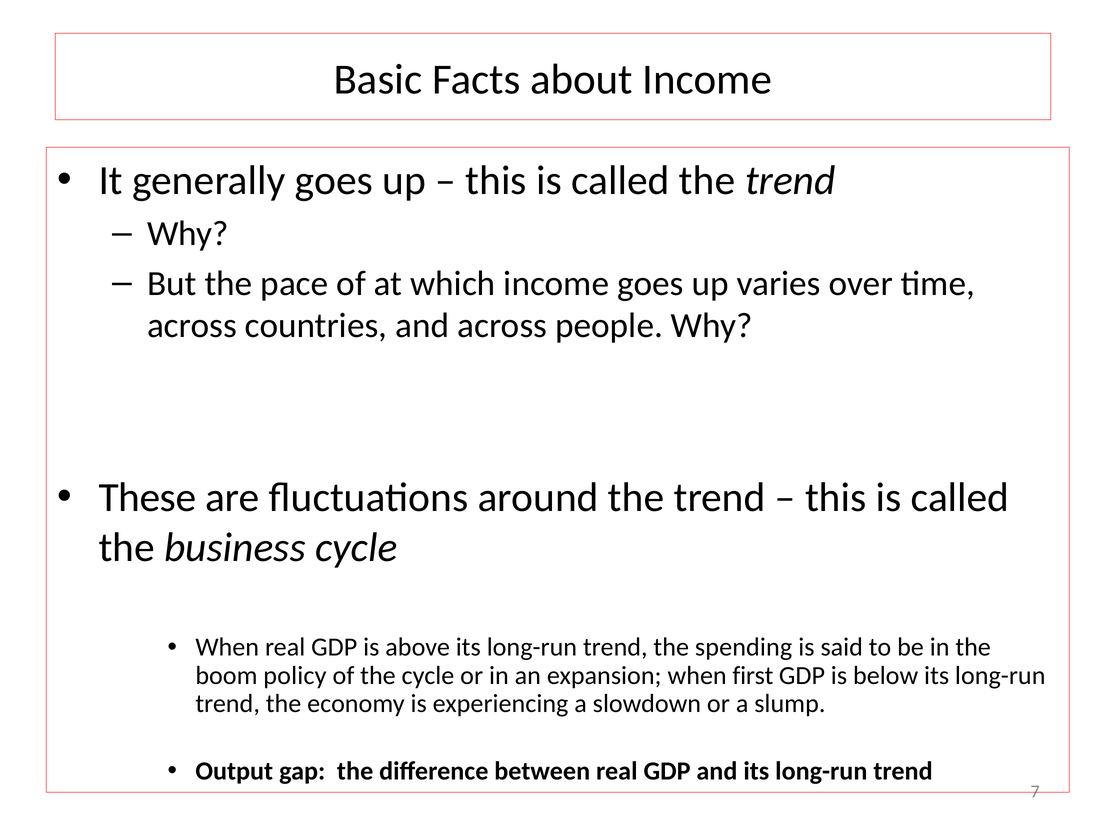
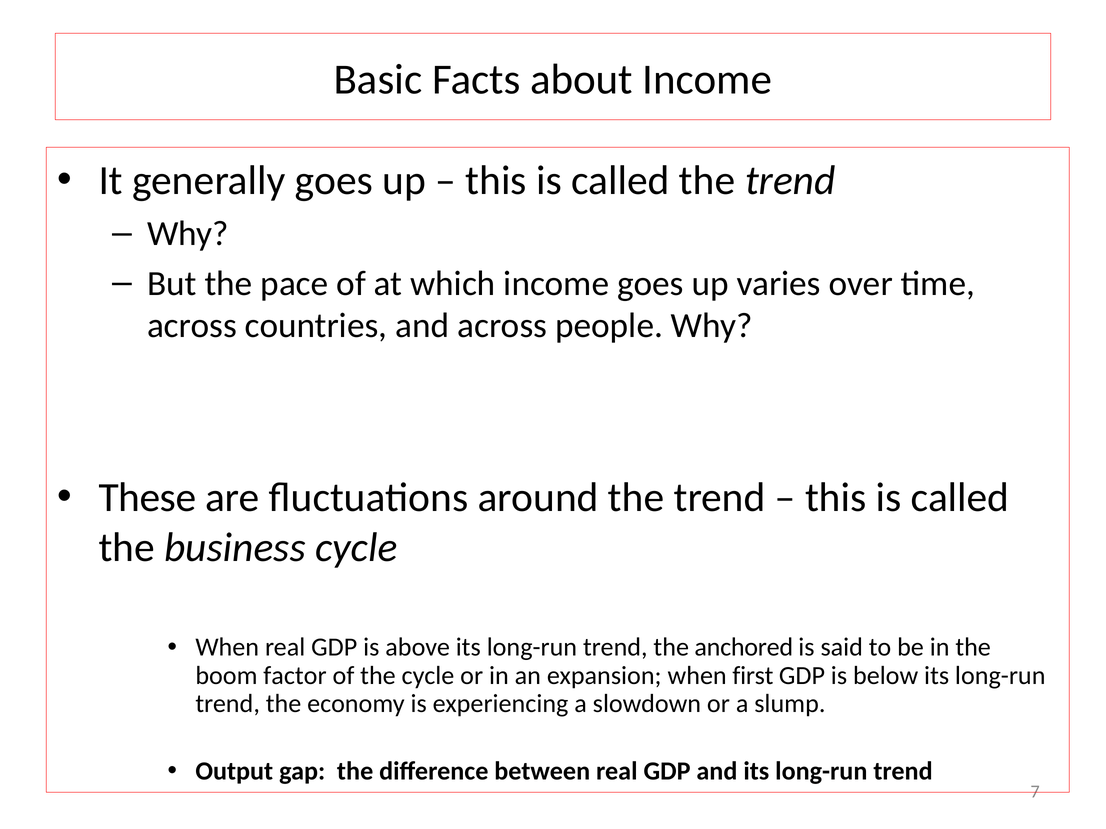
spending: spending -> anchored (744, 648)
policy: policy -> factor (295, 676)
